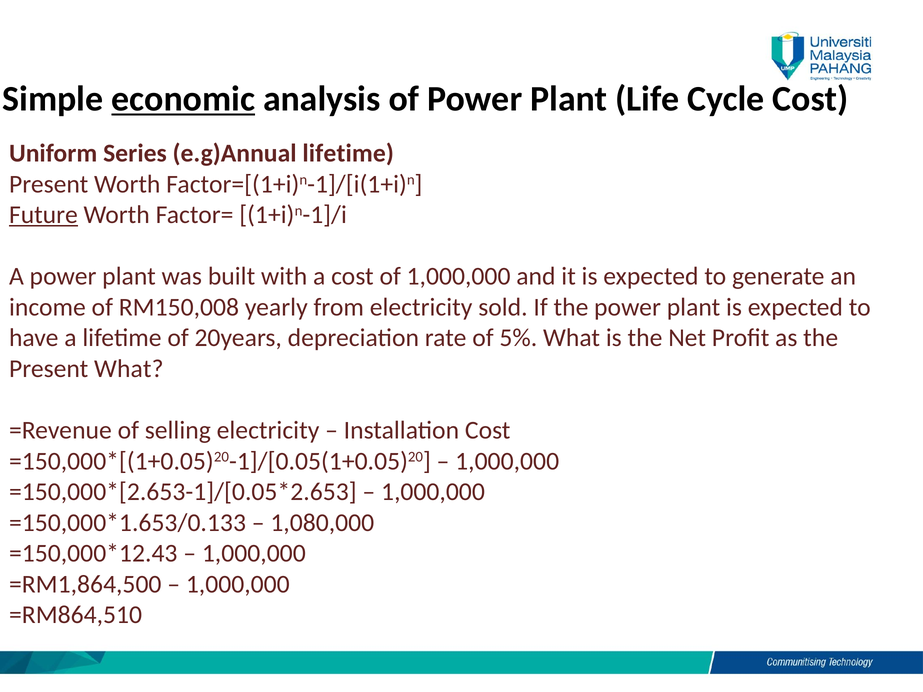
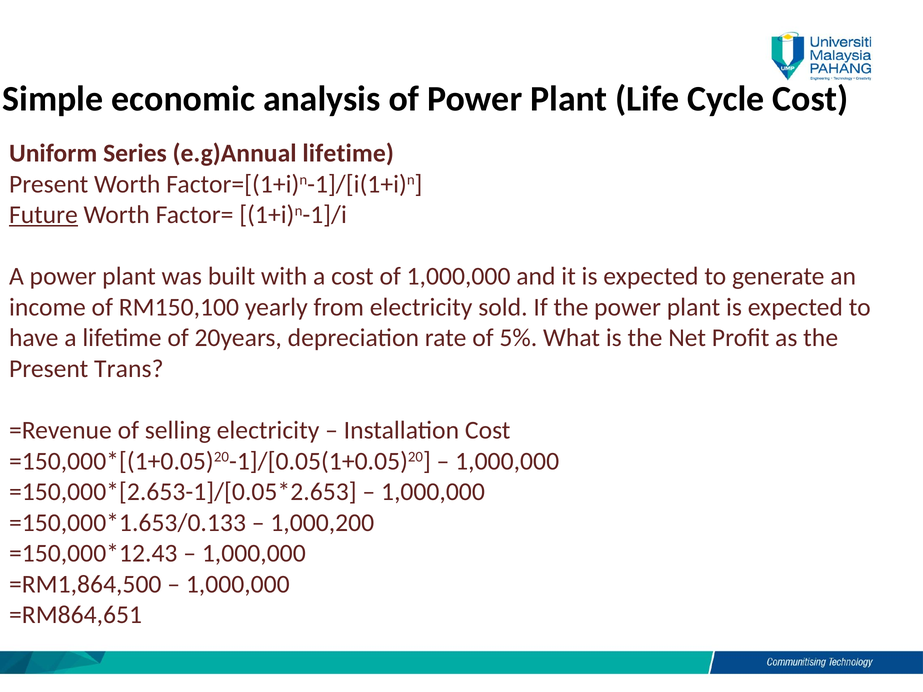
economic underline: present -> none (183, 99)
RM150,008: RM150,008 -> RM150,100 (179, 307)
Present What: What -> Trans (129, 369)
1,080,000: 1,080,000 -> 1,000,200 (322, 523)
=RM864,510: =RM864,510 -> =RM864,651 (76, 615)
